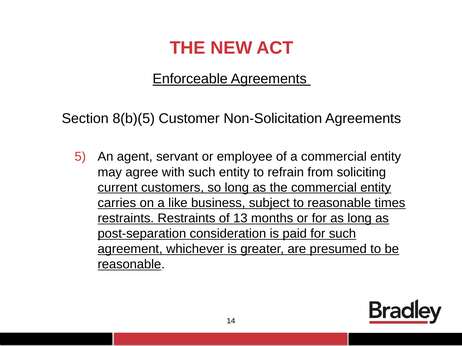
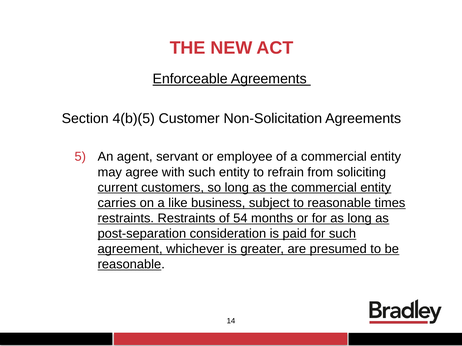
8(b)(5: 8(b)(5 -> 4(b)(5 (134, 119)
13: 13 -> 54 (240, 219)
